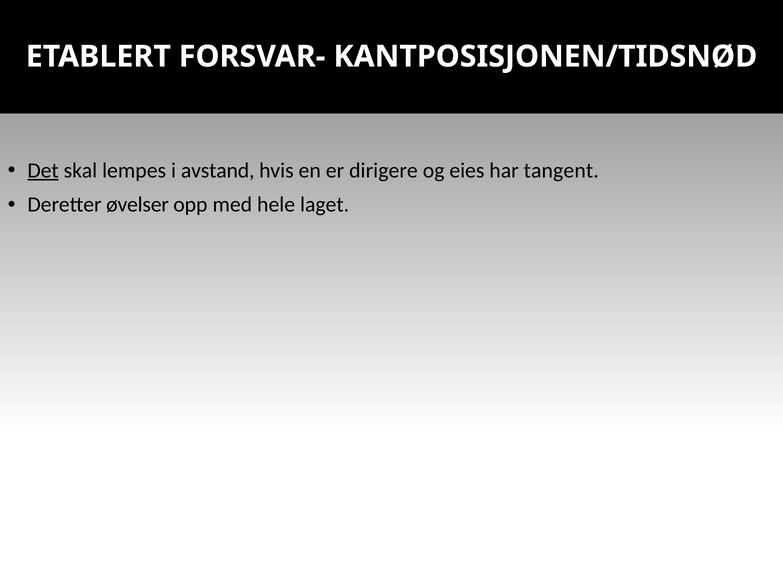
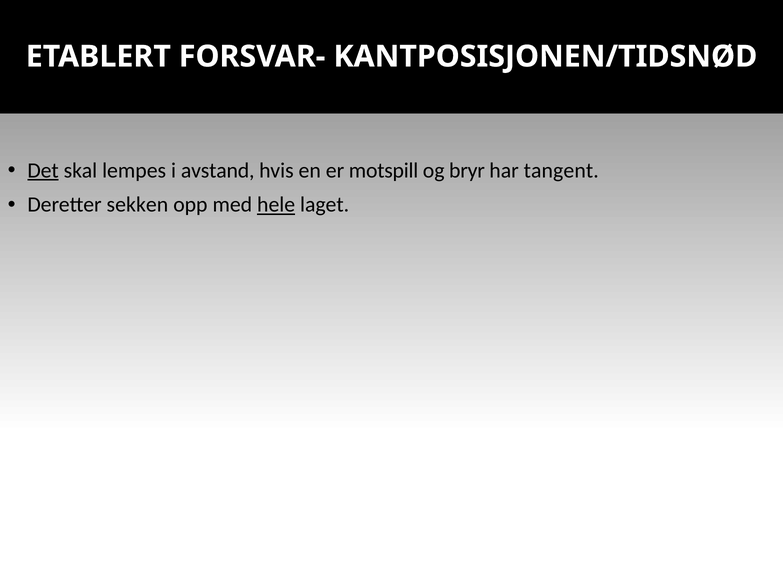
dirigere: dirigere -> motspill (384, 171)
eies: eies -> bryr (467, 171)
øvelser: øvelser -> sekken (137, 205)
hele underline: none -> present (276, 205)
